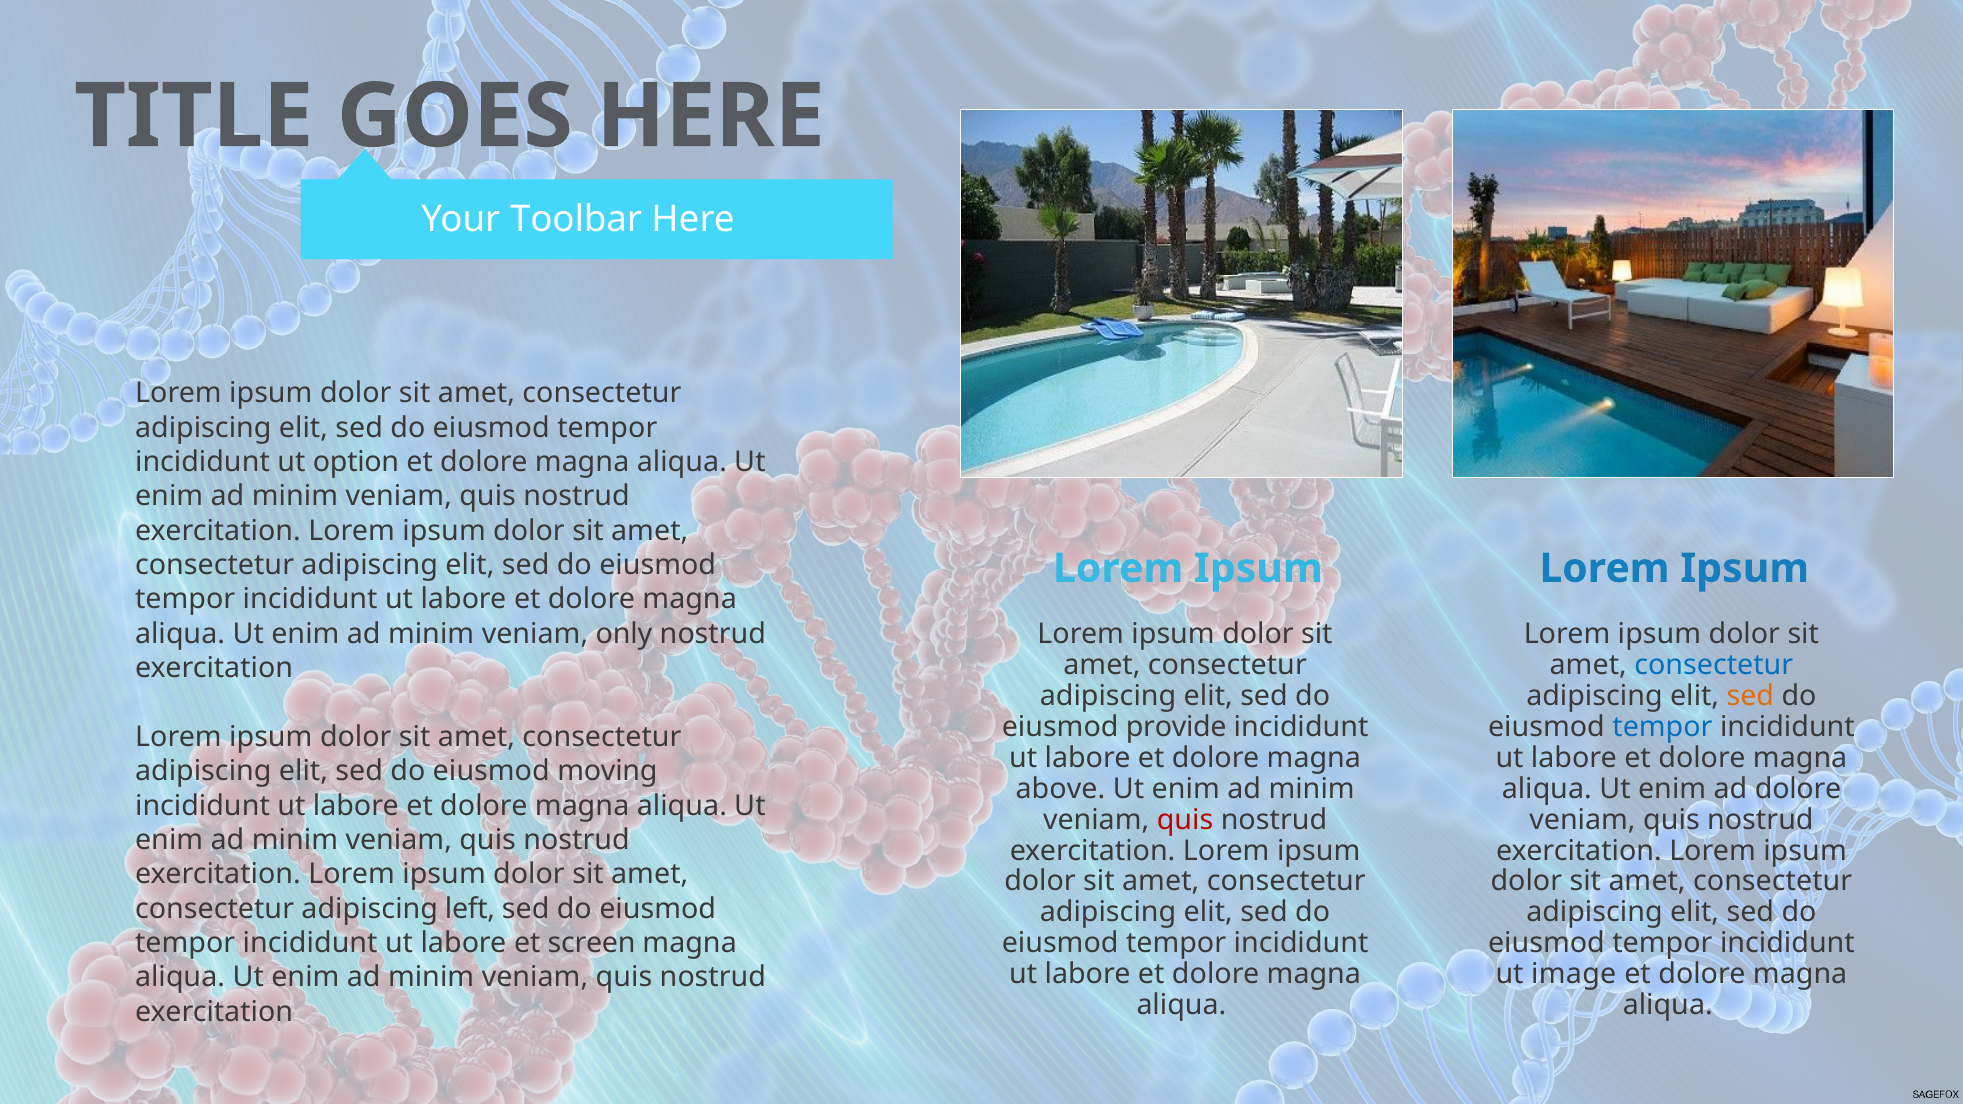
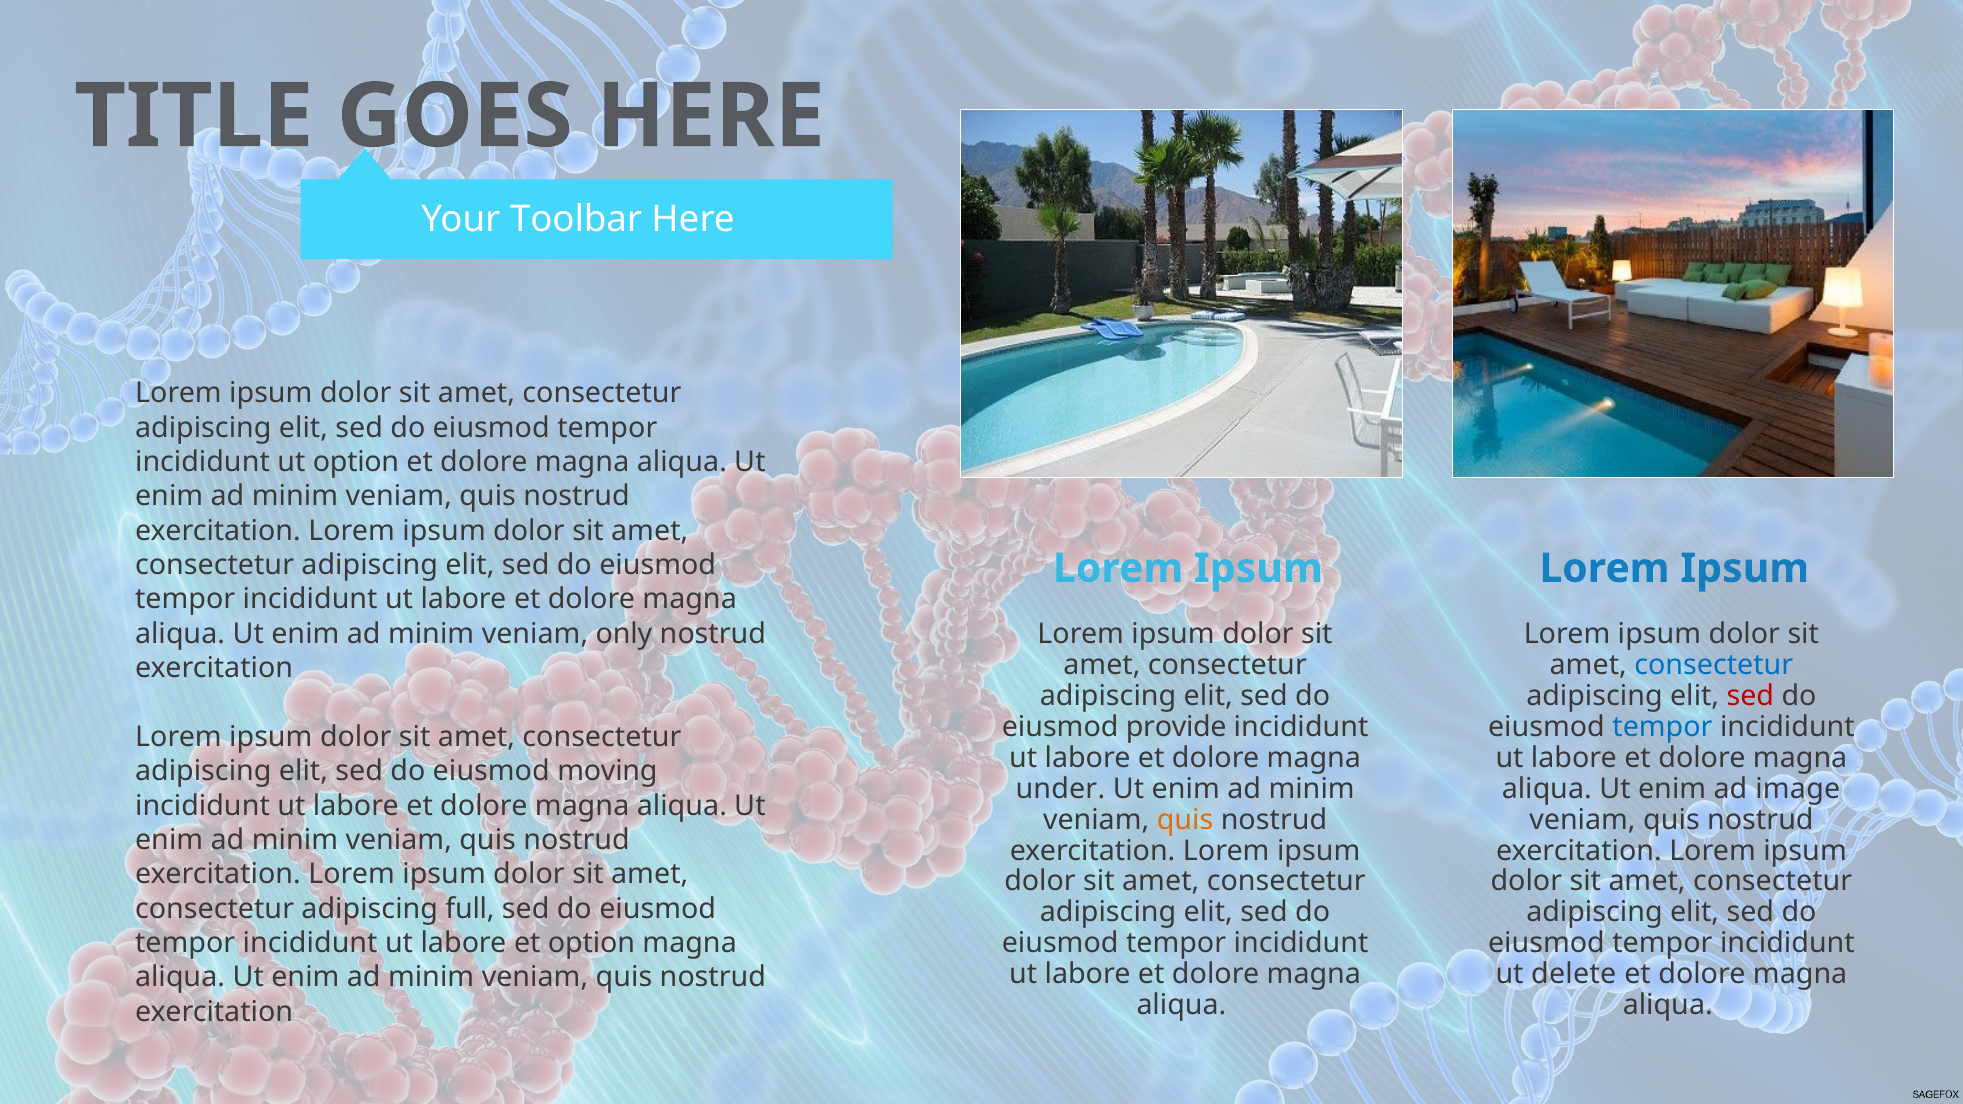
sed colour: orange -> red (1750, 696)
above: above -> under (1060, 789)
ad dolore: dolore -> image (1798, 789)
quis colour: red -> orange (1185, 820)
left: left -> full (470, 909)
et screen: screen -> option (591, 943)
image: image -> delete (1574, 975)
